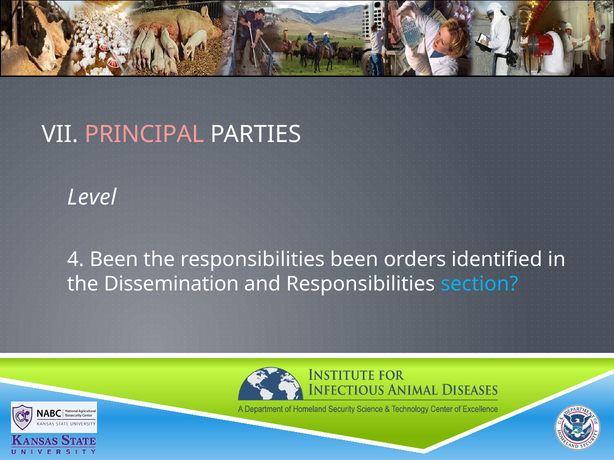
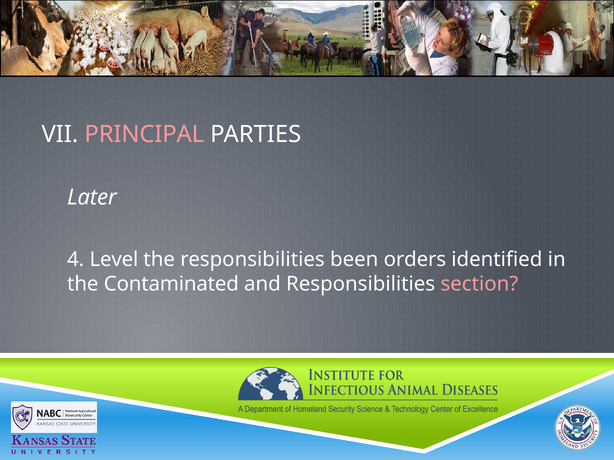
Level: Level -> Later (92, 198)
4 Been: Been -> Level (114, 260)
Dissemination: Dissemination -> Contaminated (171, 284)
section colour: light blue -> pink (479, 284)
